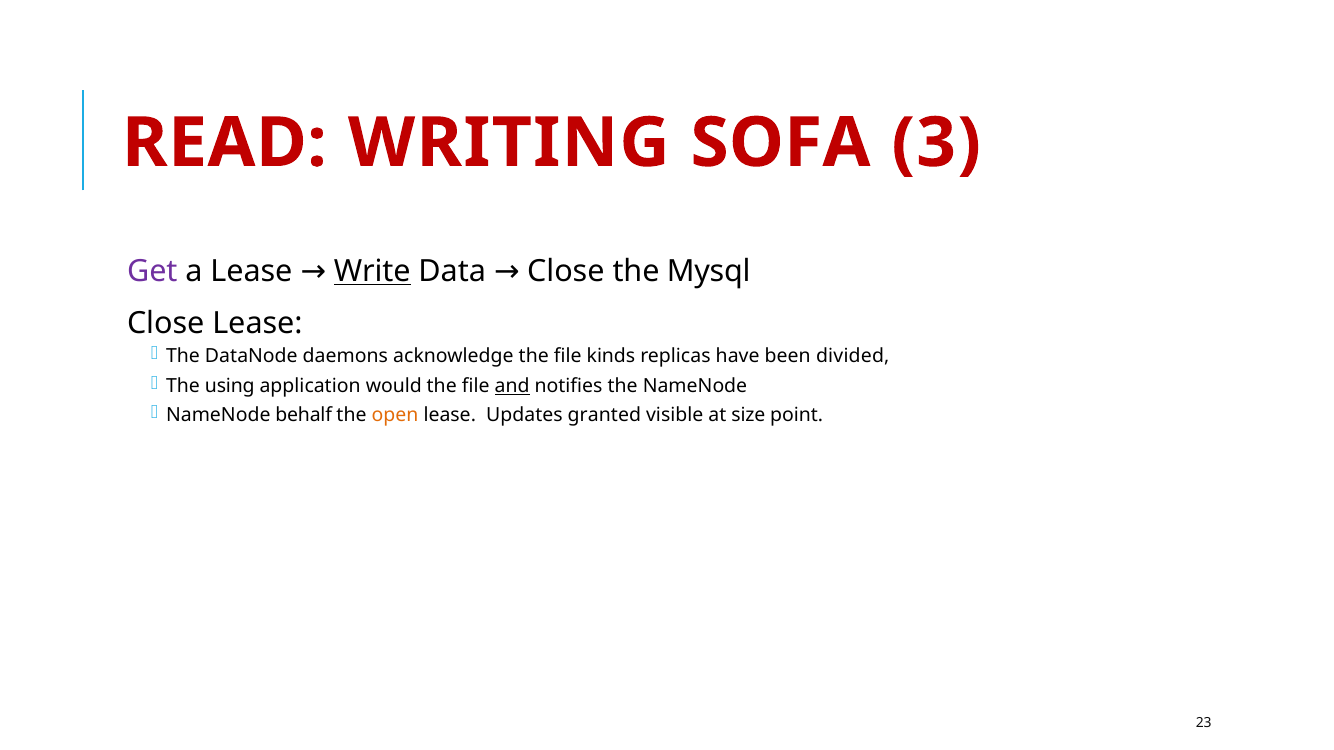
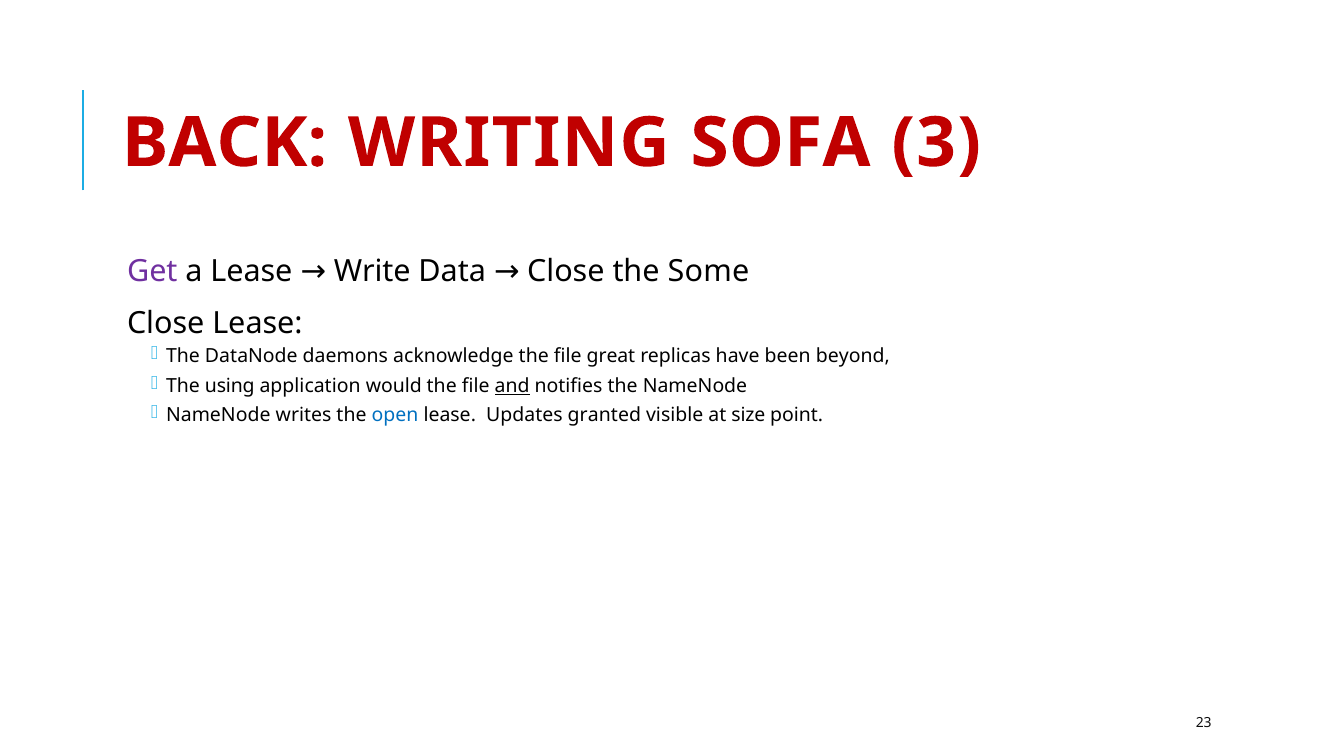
READ: READ -> BACK (225, 143)
Write underline: present -> none (372, 271)
Mysql: Mysql -> Some (708, 271)
kinds: kinds -> great (611, 357)
divided: divided -> beyond (853, 357)
behalf: behalf -> writes (304, 415)
open colour: orange -> blue (395, 415)
